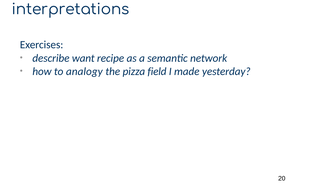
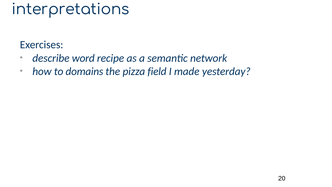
want: want -> word (83, 58)
analogy: analogy -> domains (84, 71)
